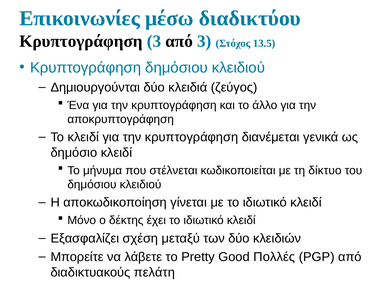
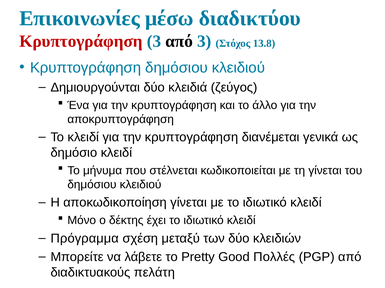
Κρυπτογράφηση colour: black -> red (81, 41)
13.5: 13.5 -> 13.8 (264, 43)
τη δίκτυο: δίκτυο -> γίνεται (325, 171)
Εξασφαλίζει: Εξασφαλίζει -> Πρόγραμμα (85, 239)
